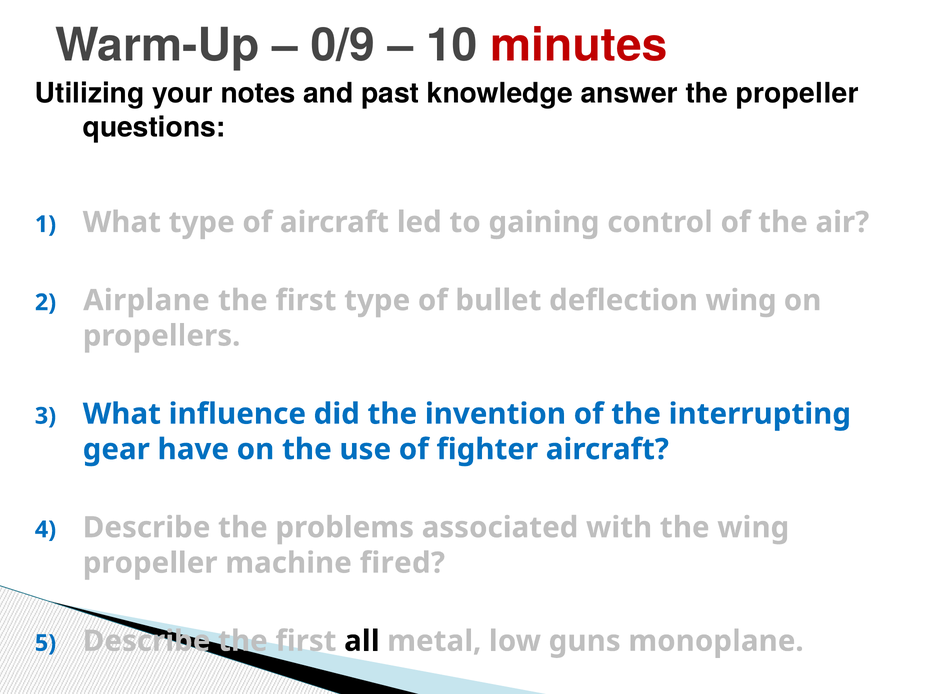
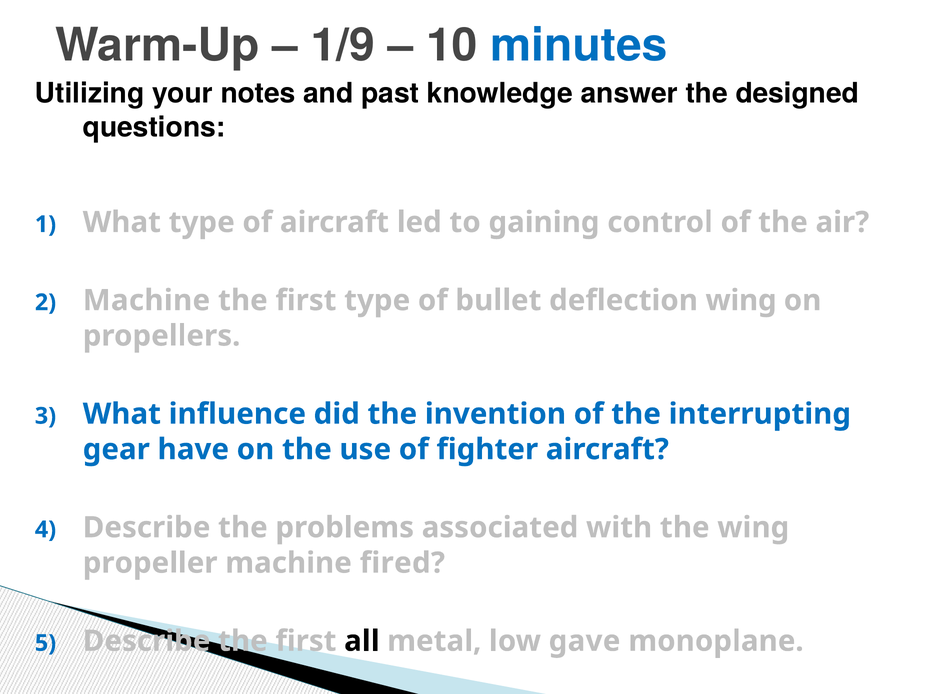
0/9: 0/9 -> 1/9 (343, 46)
minutes colour: red -> blue (579, 46)
the propeller: propeller -> designed (797, 93)
Airplane: Airplane -> Machine (146, 300)
guns: guns -> gave (585, 641)
